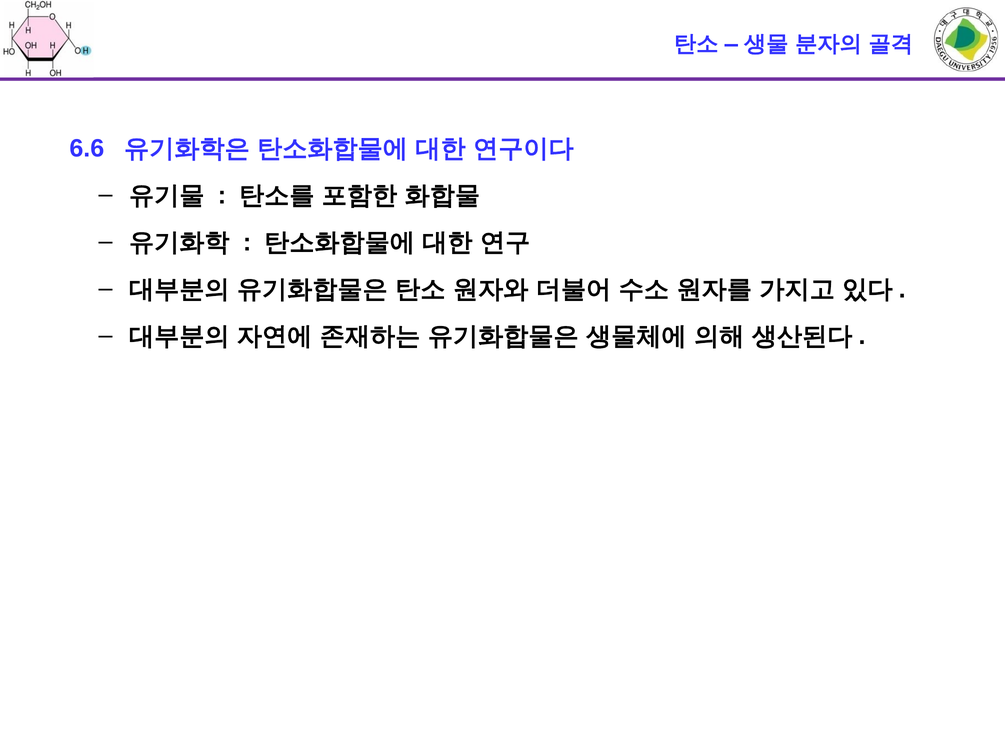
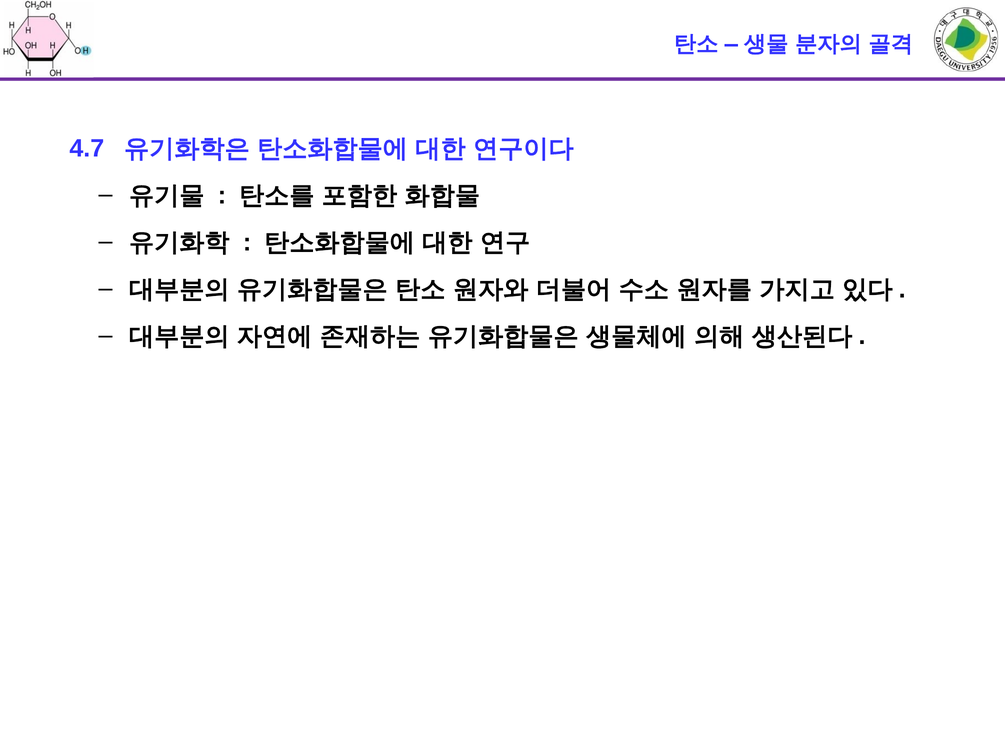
6.6: 6.6 -> 4.7 (87, 148)
